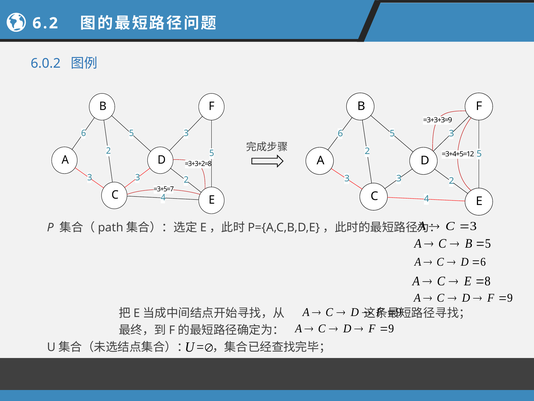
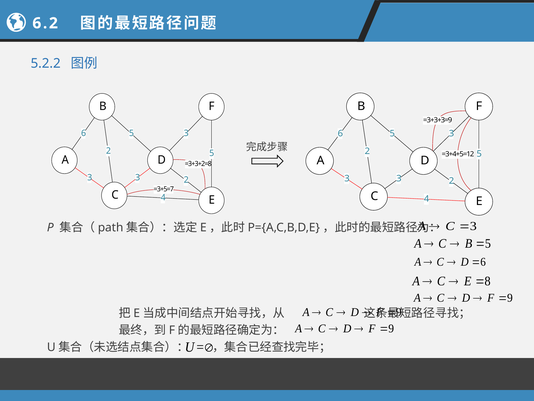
6.0.2: 6.0.2 -> 5.2.2 (46, 63)
